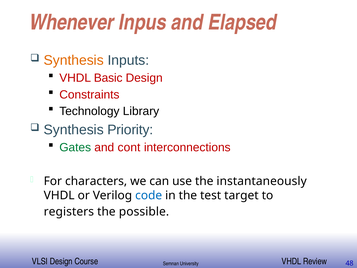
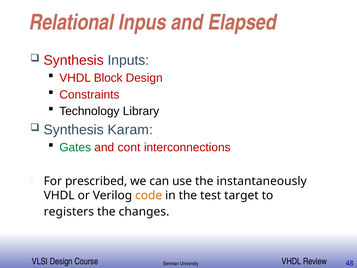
Whenever: Whenever -> Relational (72, 22)
Synthesis colour: orange -> red (74, 60)
Basic: Basic -> Block (108, 78)
Priority: Priority -> Karam (130, 130)
characters: characters -> prescribed (96, 181)
code colour: blue -> orange (149, 195)
possible: possible -> changes (144, 212)
